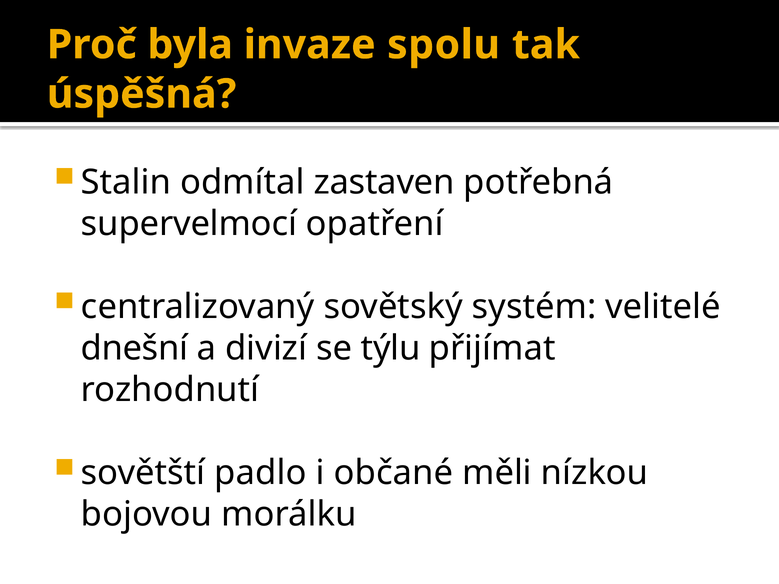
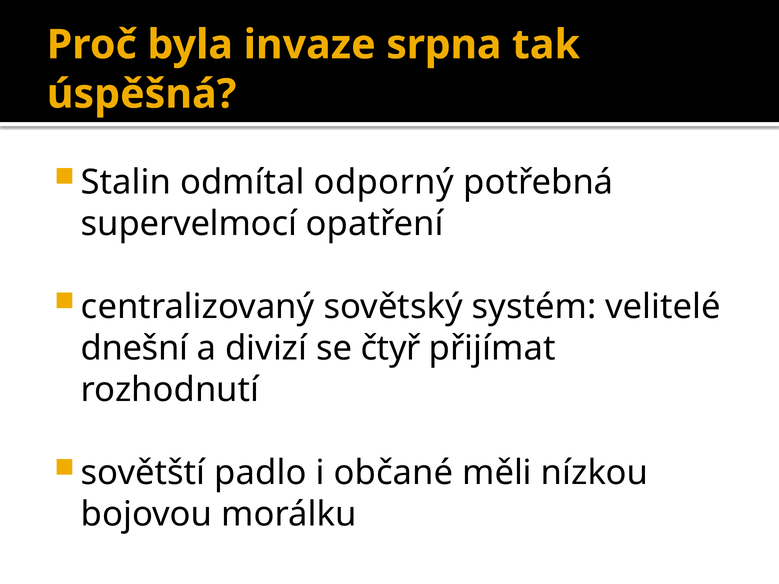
spolu: spolu -> srpna (444, 45)
zastaven: zastaven -> odporný (384, 182)
týlu: týlu -> čtyř (391, 348)
